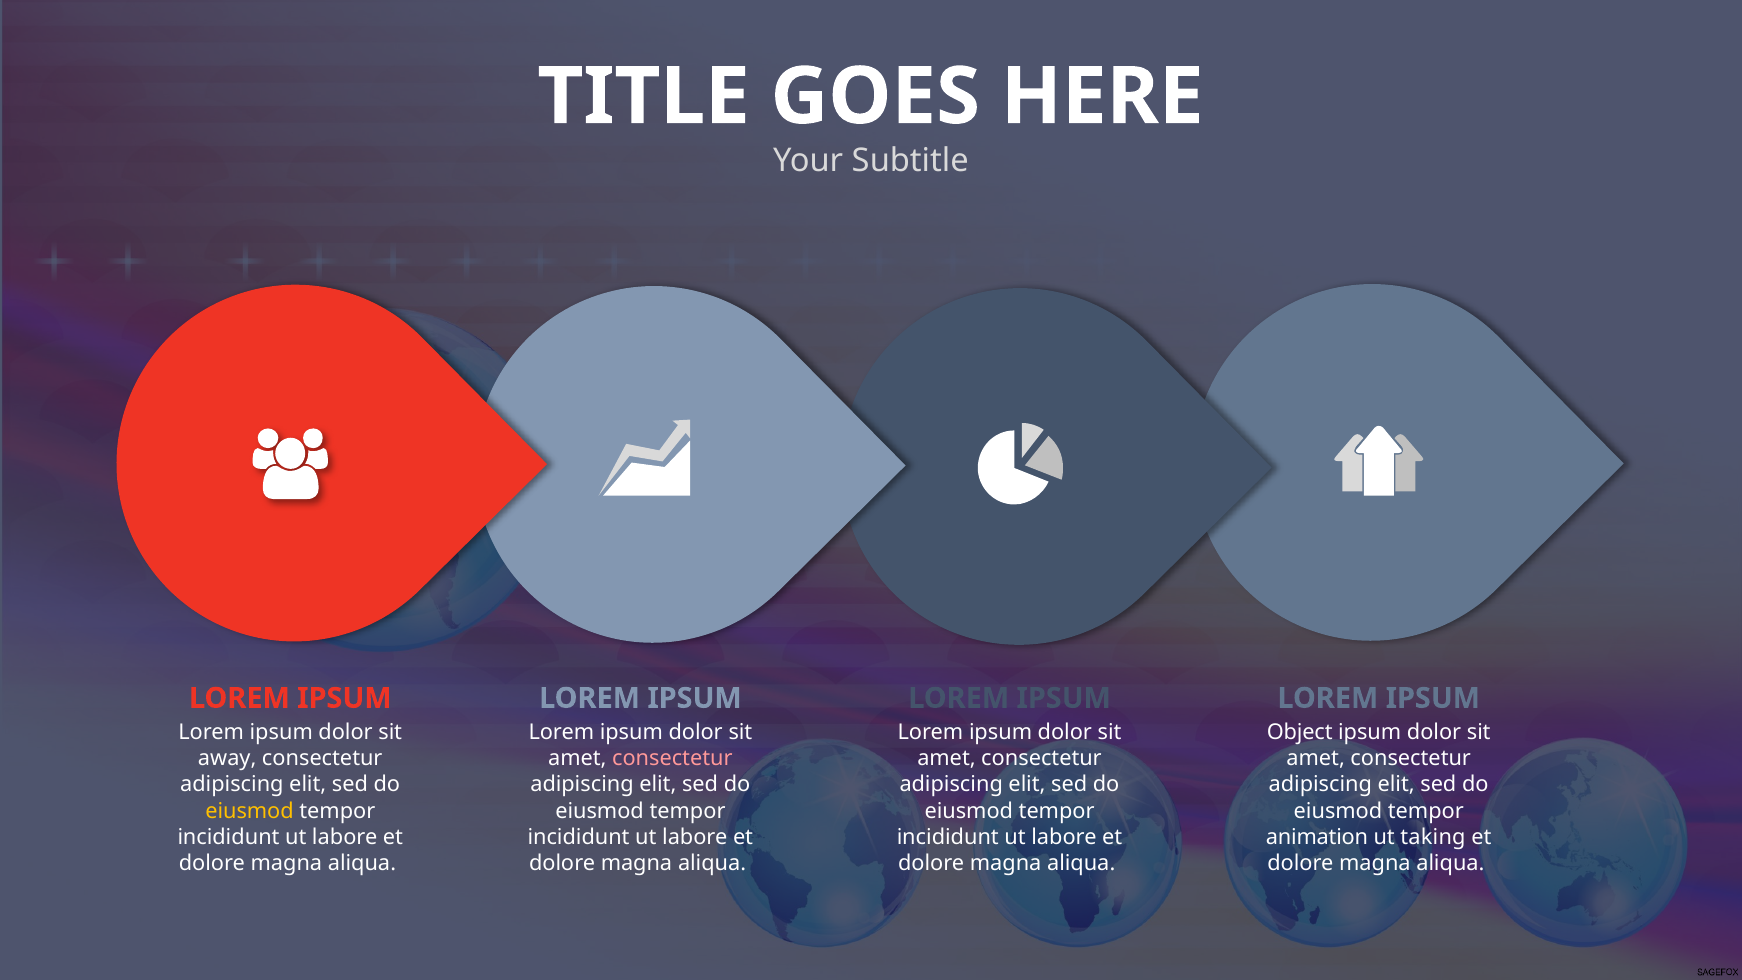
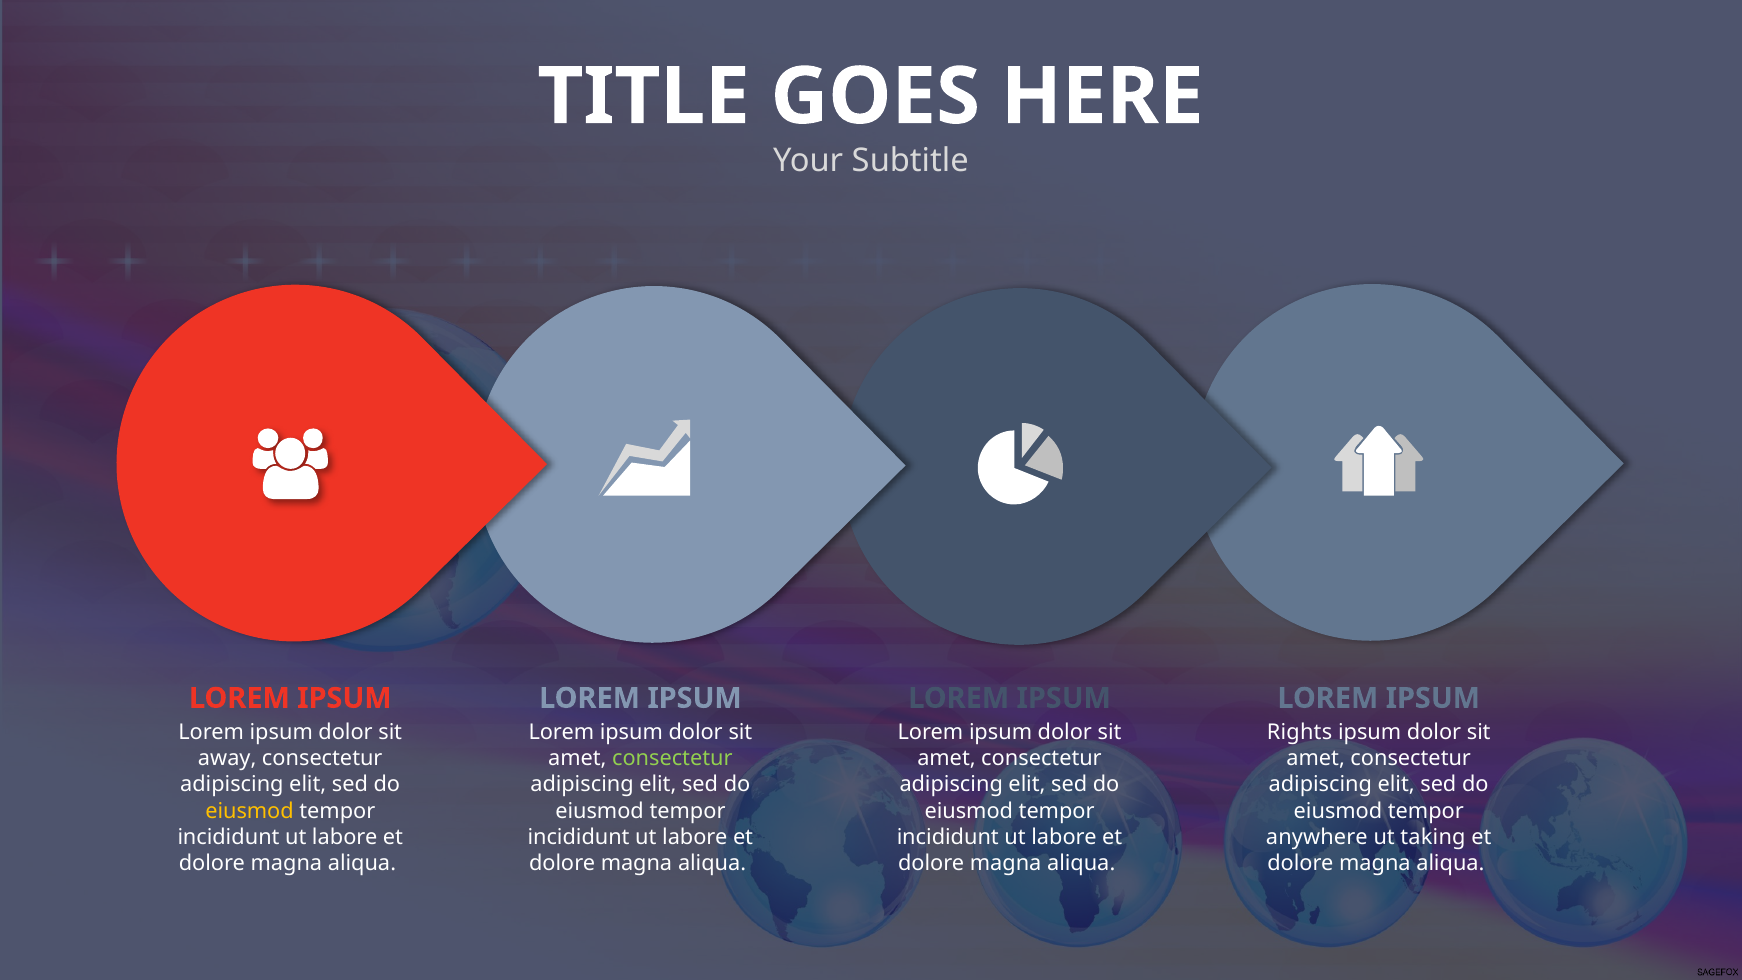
Object: Object -> Rights (1300, 732)
consectetur colour: pink -> light green (672, 759)
animation: animation -> anywhere (1317, 837)
